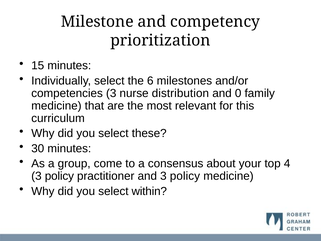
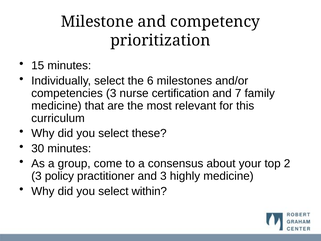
distribution: distribution -> certification (180, 93)
0: 0 -> 7 (238, 93)
4: 4 -> 2 (287, 163)
and 3 policy: policy -> highly (185, 176)
